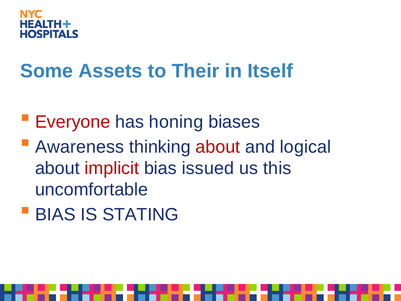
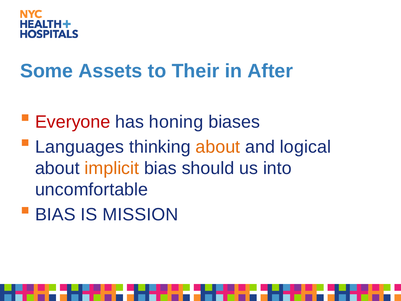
Itself: Itself -> After (270, 71)
Awareness: Awareness -> Languages (80, 147)
about colour: red -> orange (218, 147)
implicit colour: red -> orange (112, 168)
issued: issued -> should (208, 168)
this: this -> into (277, 168)
STATING: STATING -> MISSION (140, 214)
